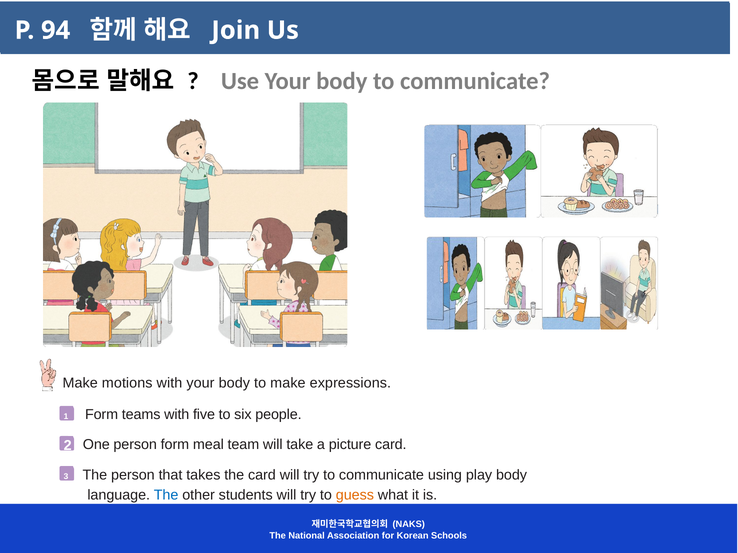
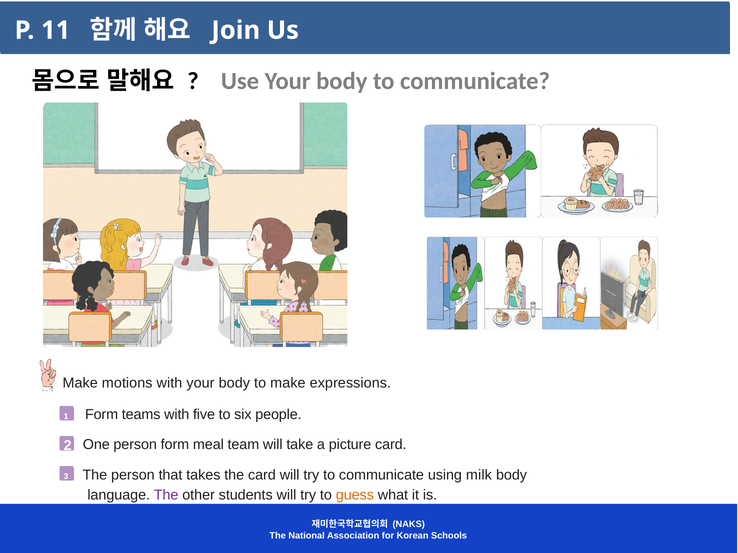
94: 94 -> 11 (56, 30)
play: play -> milk (479, 475)
The colour: blue -> purple (166, 496)
